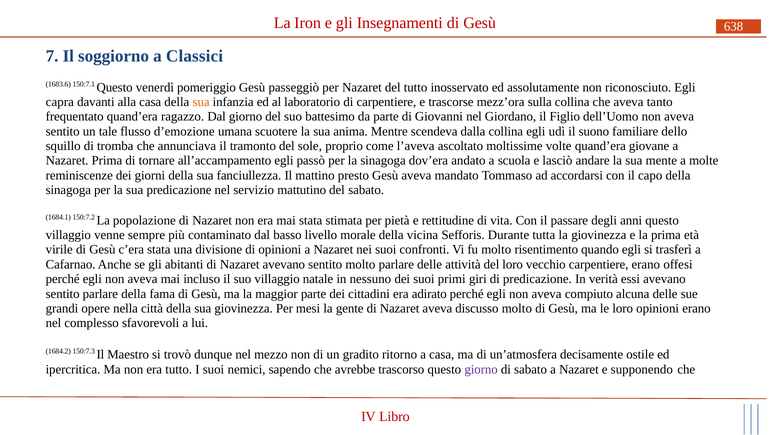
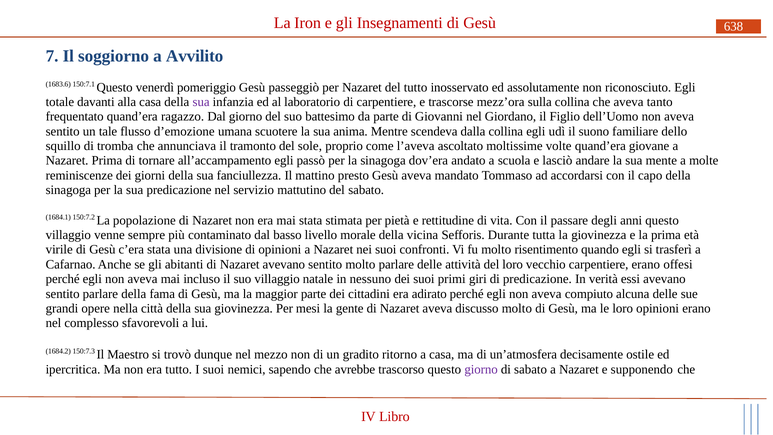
Classici: Classici -> Avvilito (195, 56)
capra: capra -> totale (60, 102)
sua colour: orange -> purple (201, 102)
